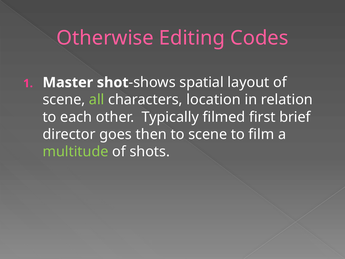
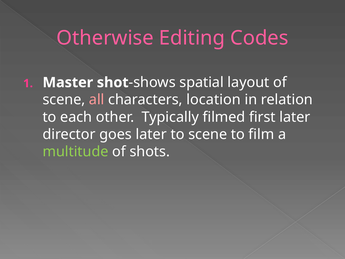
all colour: light green -> pink (97, 100)
first brief: brief -> later (295, 117)
goes then: then -> later (151, 134)
